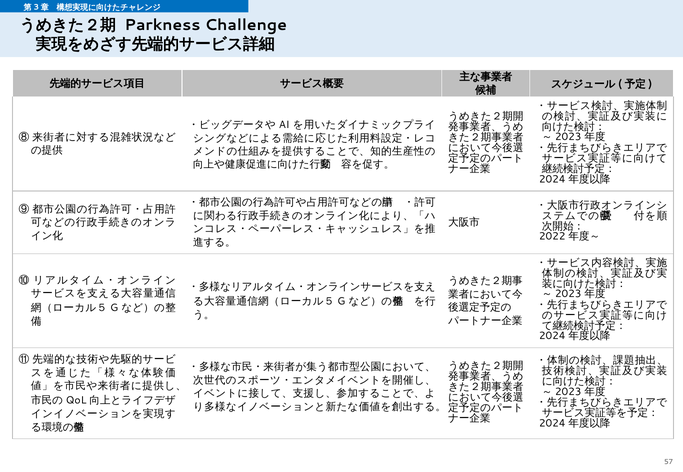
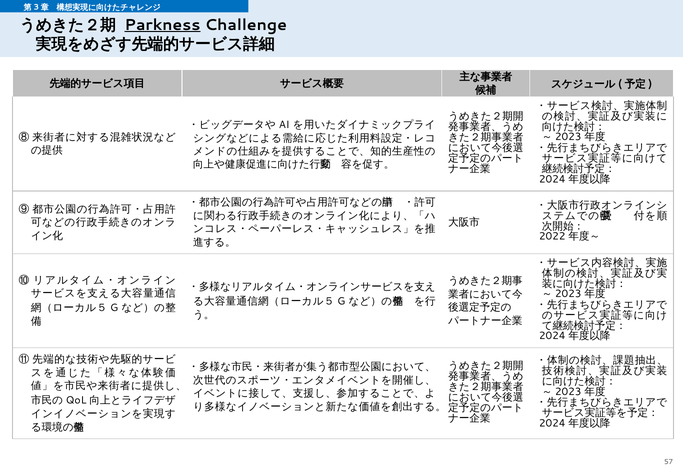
Parkness underline: none -> present (162, 25)
